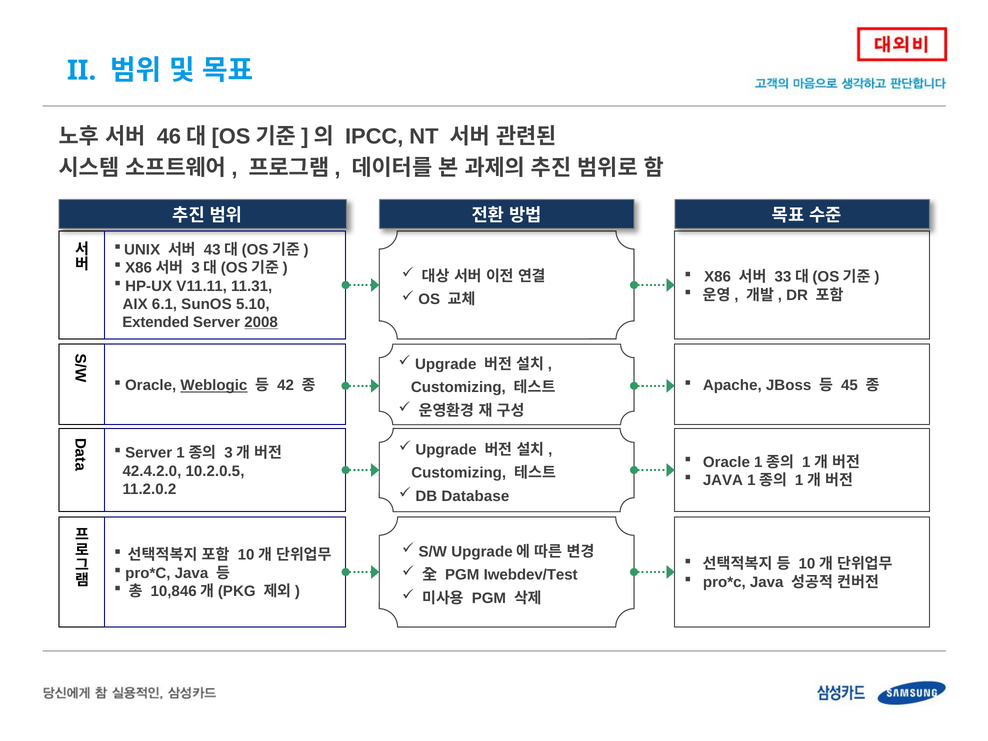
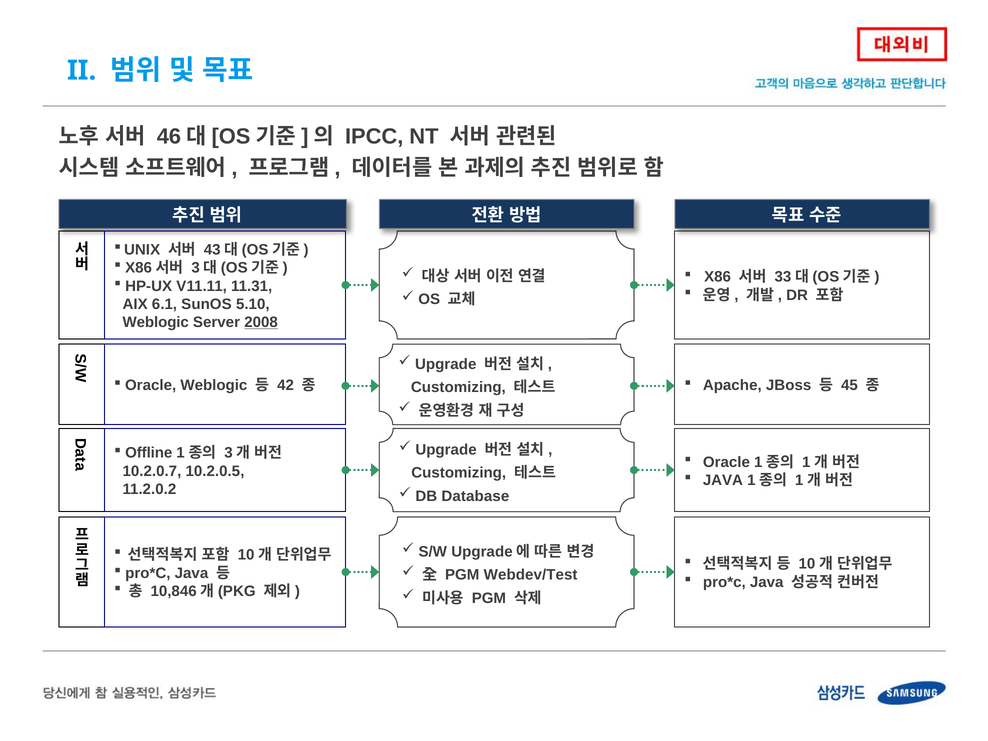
Extended: Extended -> Weblogic (156, 322)
Weblogic underline: present -> none (214, 386)
Server: Server -> Offline (149, 453)
42.4.2.0: 42.4.2.0 -> 10.2.0.7 (152, 471)
Iwebdev/Test: Iwebdev/Test -> Webdev/Test (531, 575)
